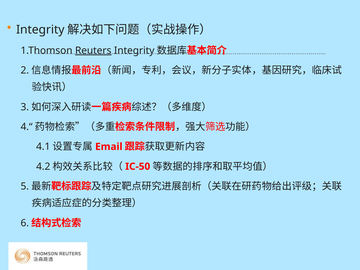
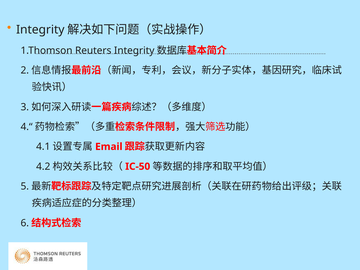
Reuters underline: present -> none (93, 51)
